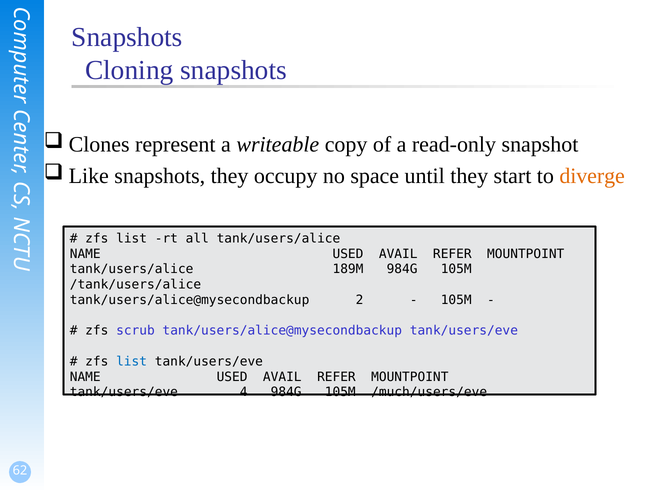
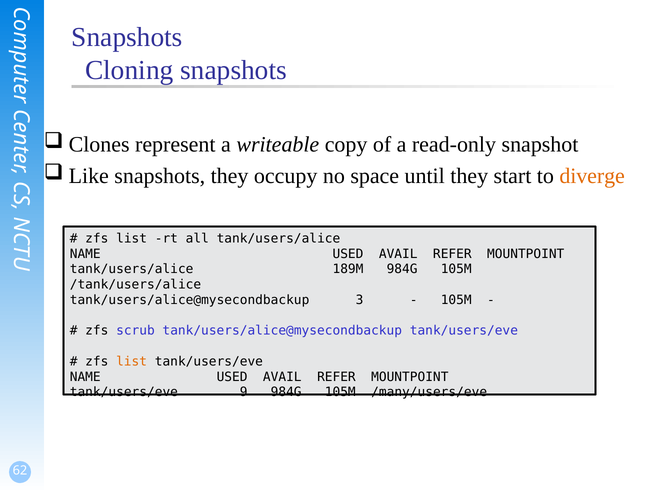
2: 2 -> 3 (360, 300)
list colour: blue -> orange (132, 362)
4: 4 -> 9 (244, 392)
/much/users/eve: /much/users/eve -> /many/users/eve (429, 392)
